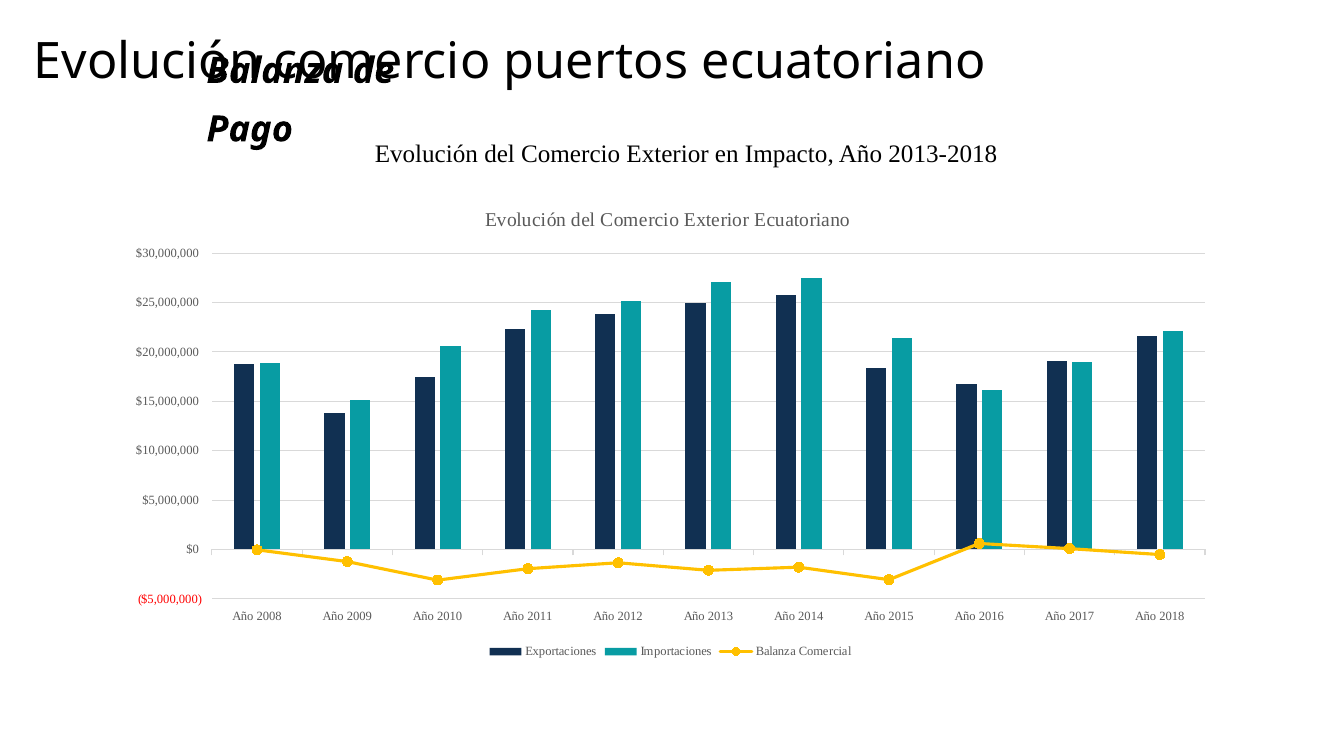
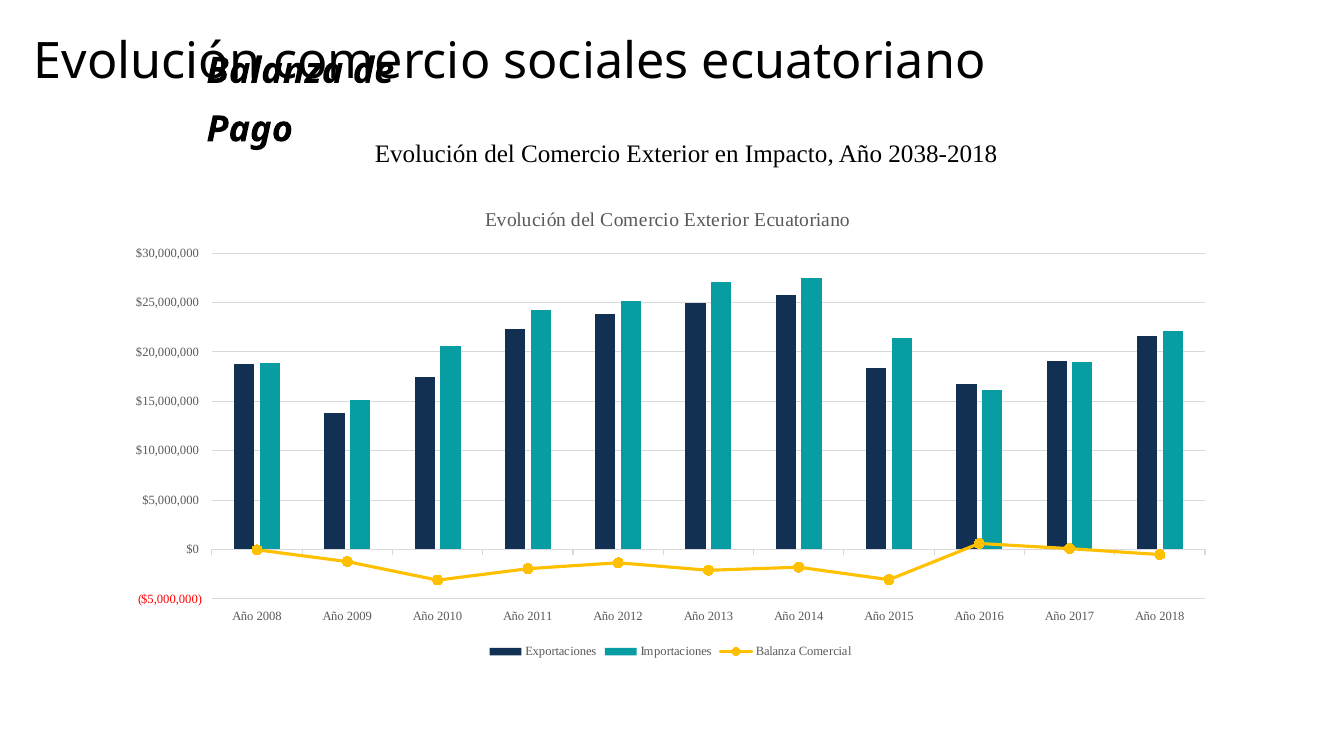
puertos: puertos -> sociales (596, 62)
2013-2018: 2013-2018 -> 2038-2018 (943, 154)
